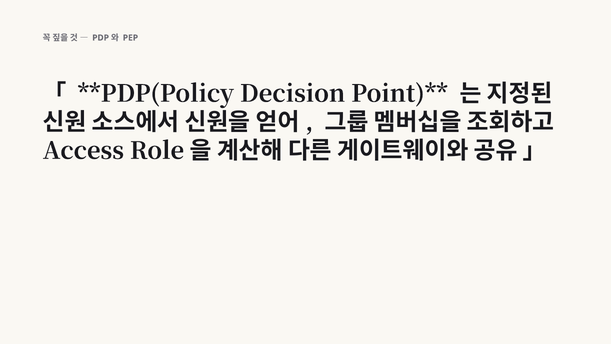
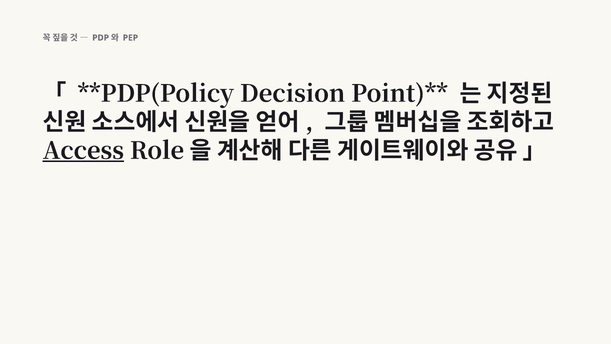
Access underline: none -> present (83, 151)
